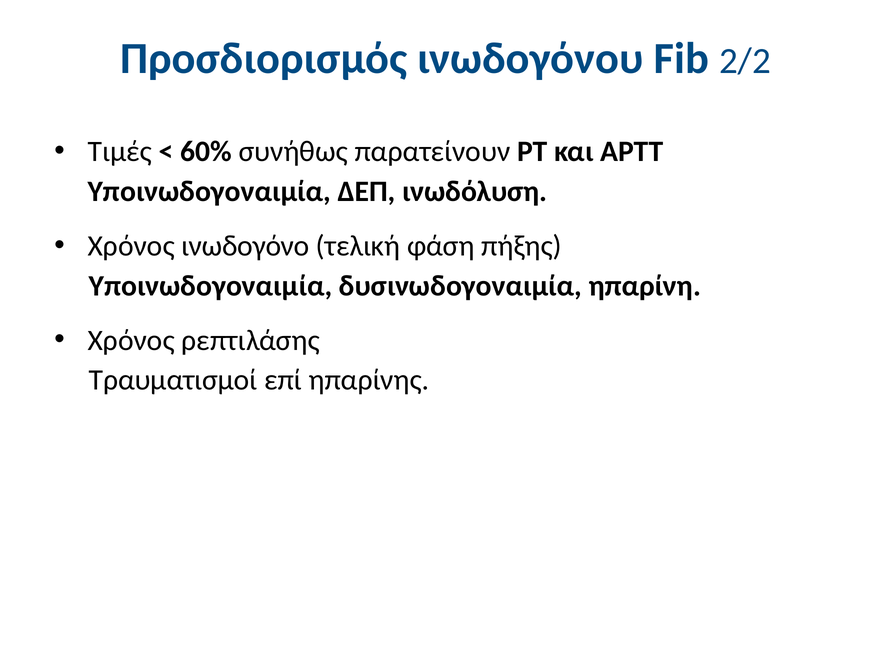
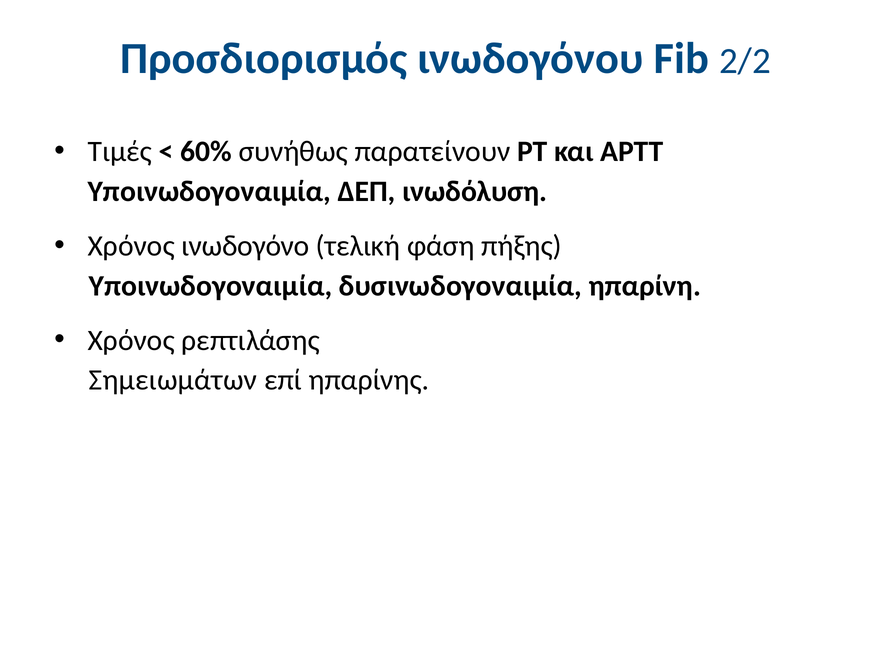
Τραυματισμοί: Τραυματισμοί -> Σημειωμάτων (173, 380)
